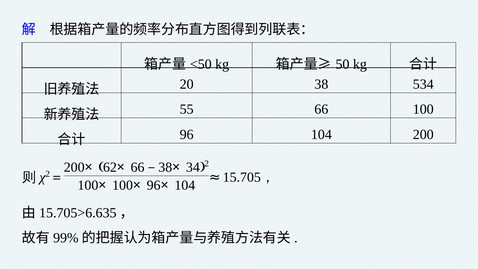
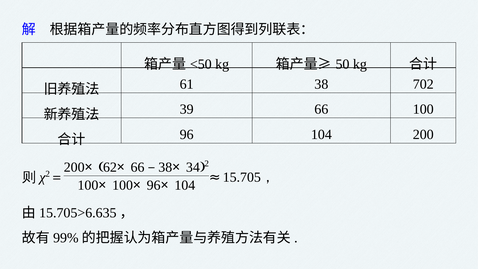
20: 20 -> 61 (187, 84)
534: 534 -> 702 (423, 84)
55: 55 -> 39 (187, 109)
